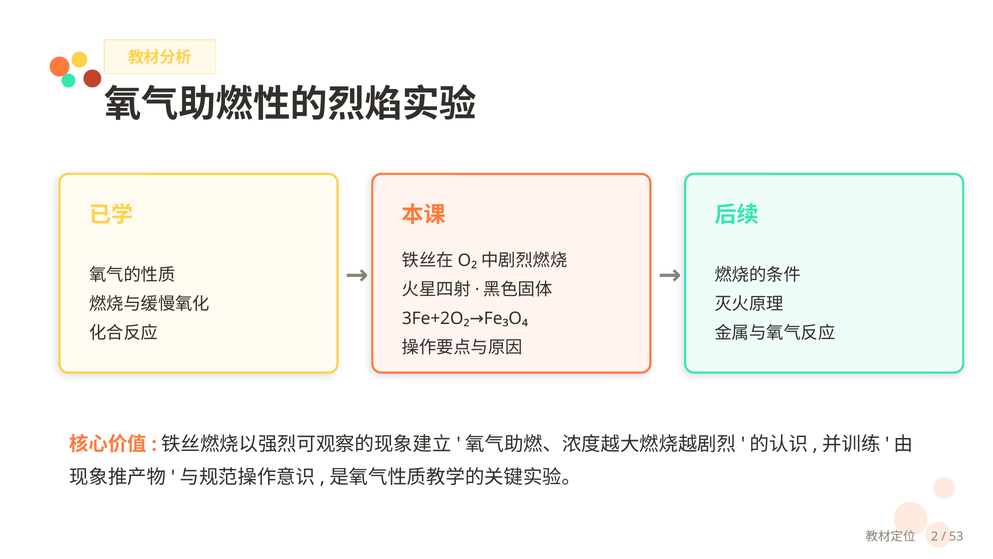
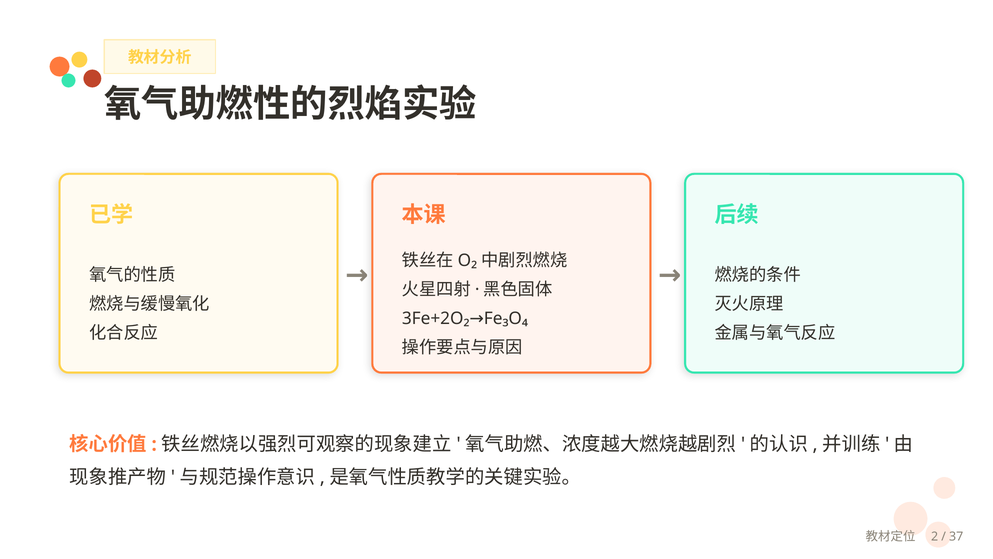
53: 53 -> 37 (956, 536)
